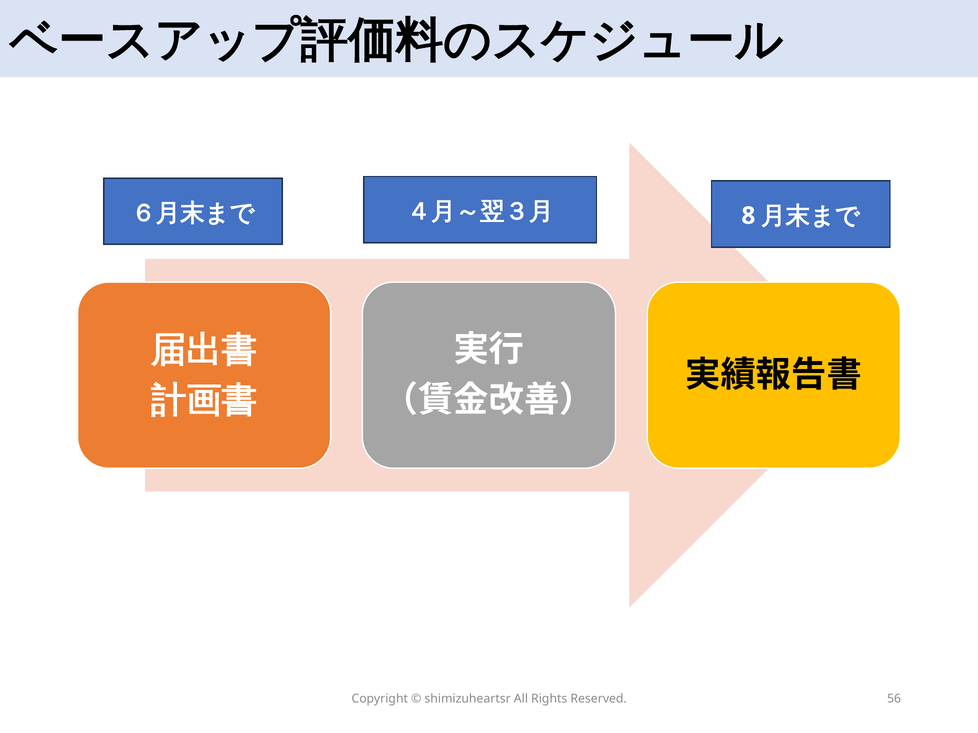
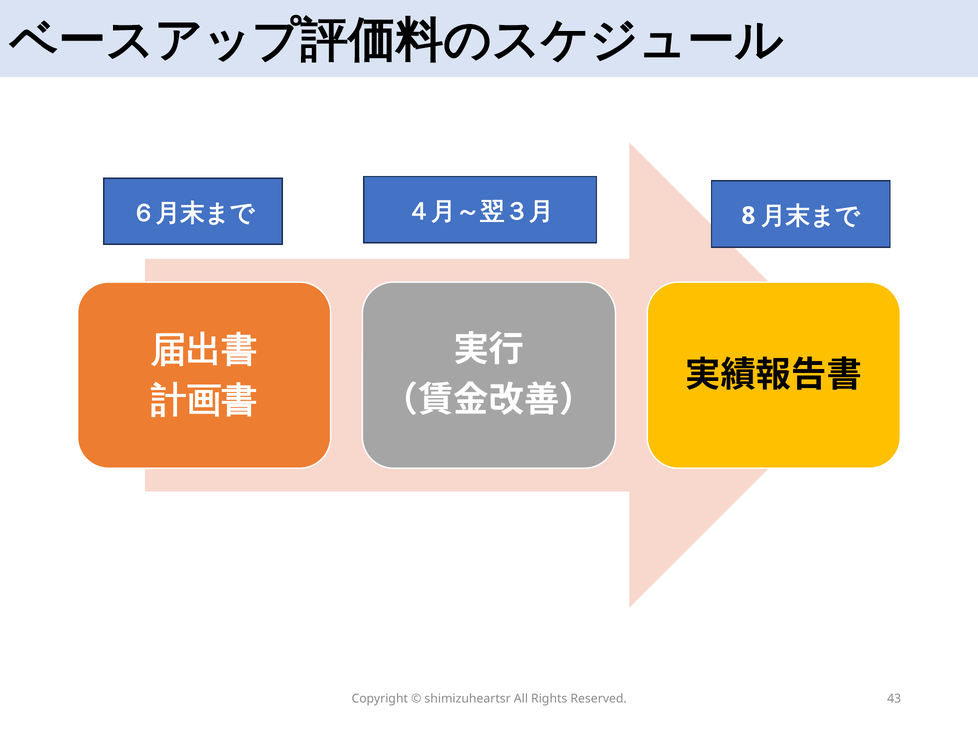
56: 56 -> 43 (894, 699)
